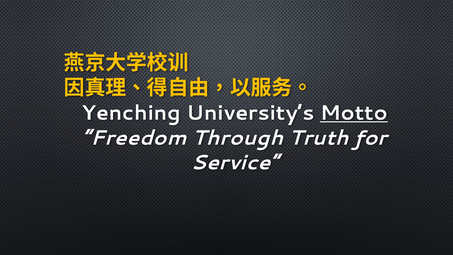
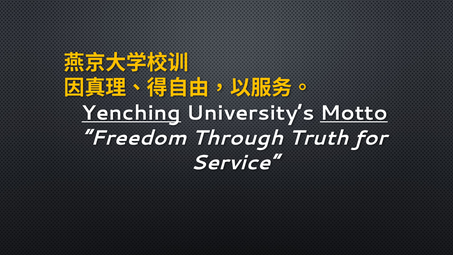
Yenching underline: none -> present (131, 113)
